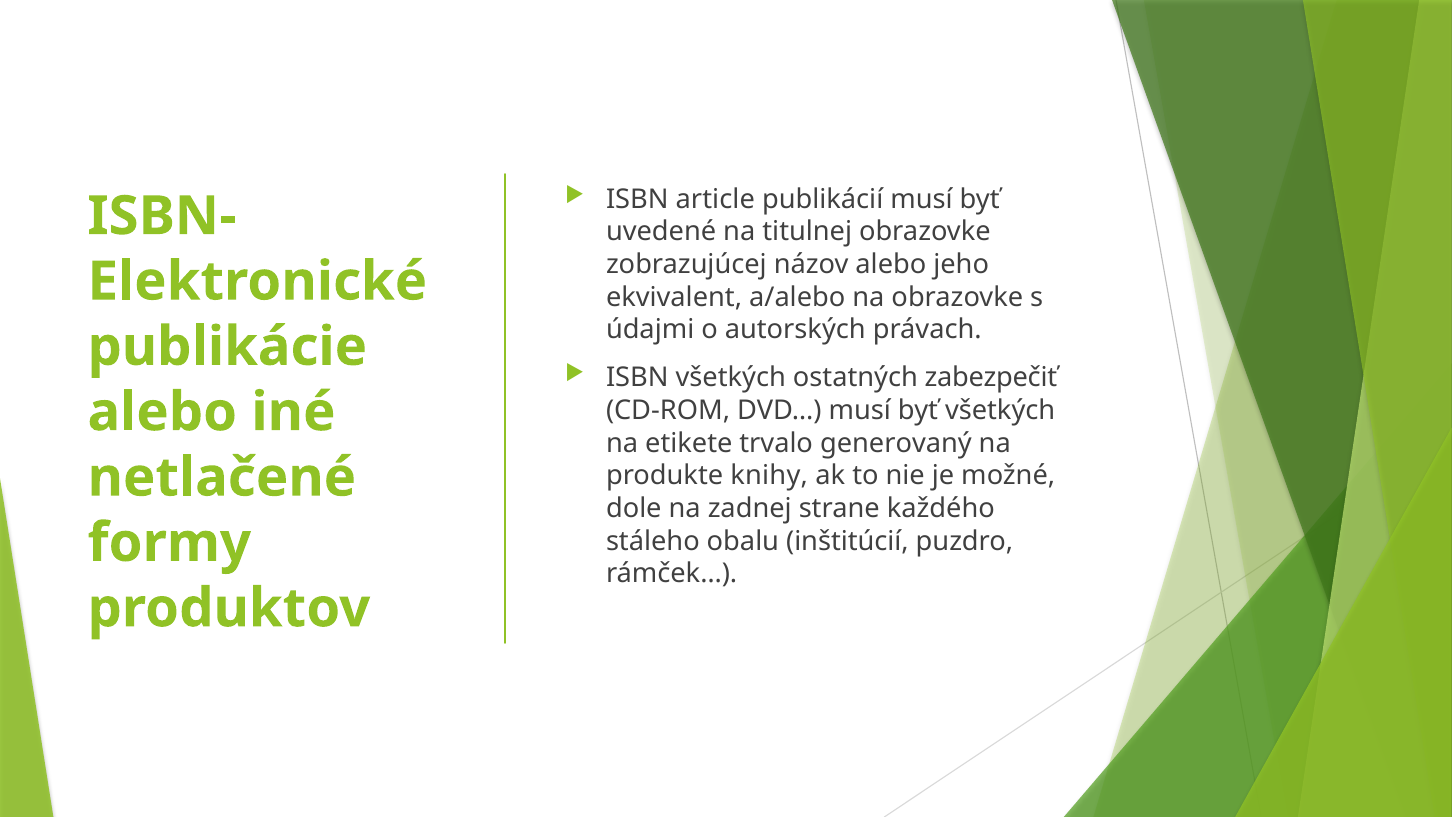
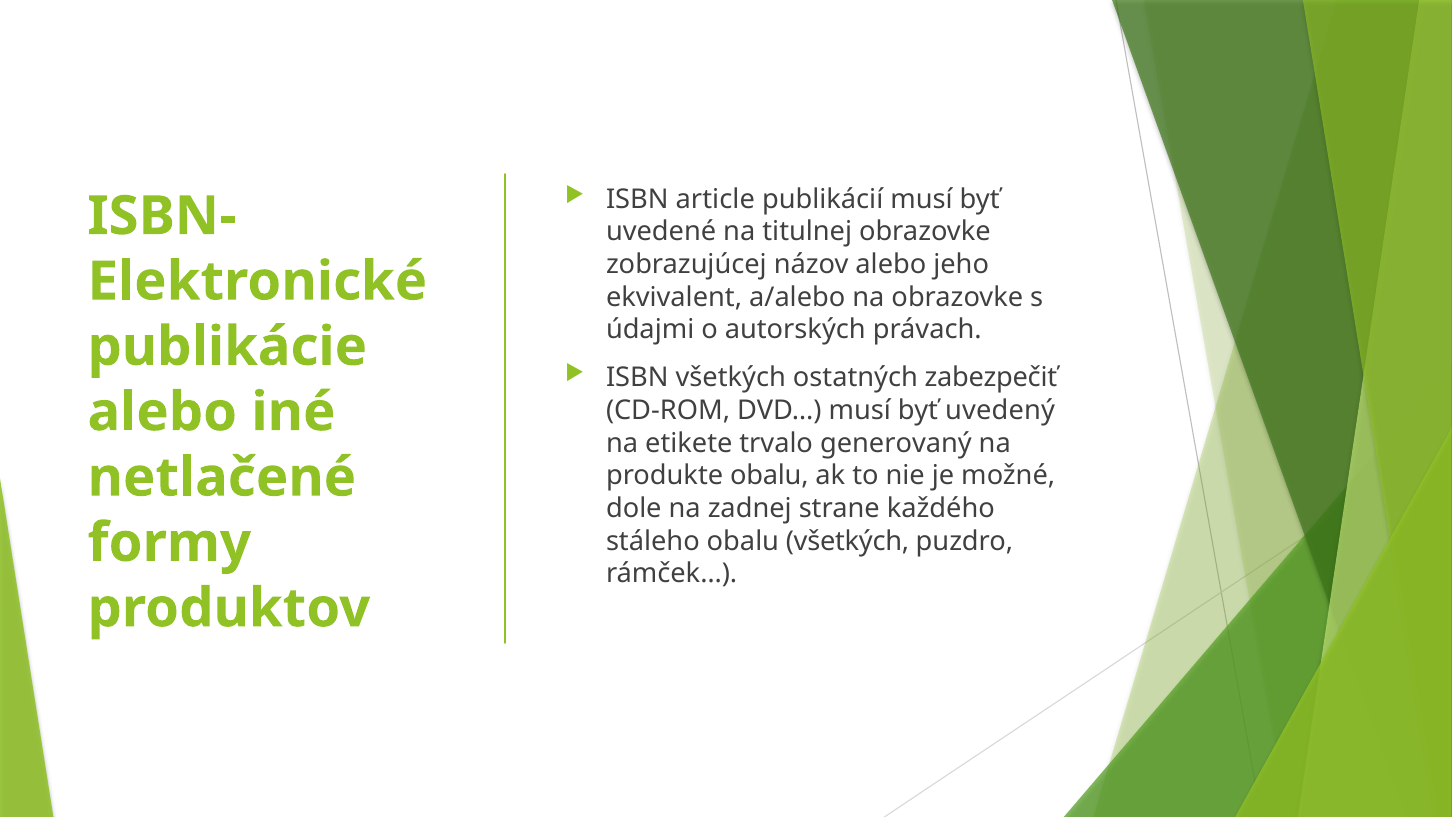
byť všetkých: všetkých -> uvedený (1000, 410)
produkte knihy: knihy -> obalu (769, 476)
obalu inštitúcií: inštitúcií -> všetkých (847, 541)
